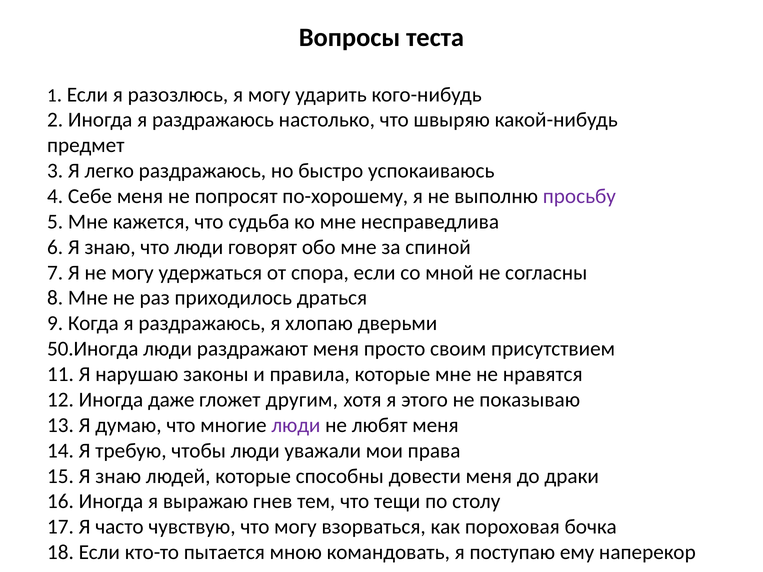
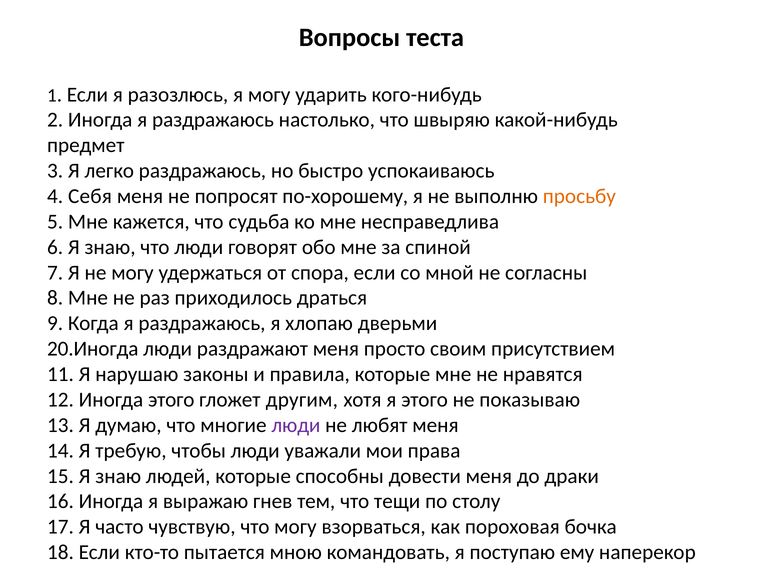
Себе: Себе -> Себя (90, 196)
просьбу colour: purple -> orange (579, 196)
50.Иногда: 50.Иногда -> 20.Иногда (93, 349)
Иногда даже: даже -> этого (171, 400)
